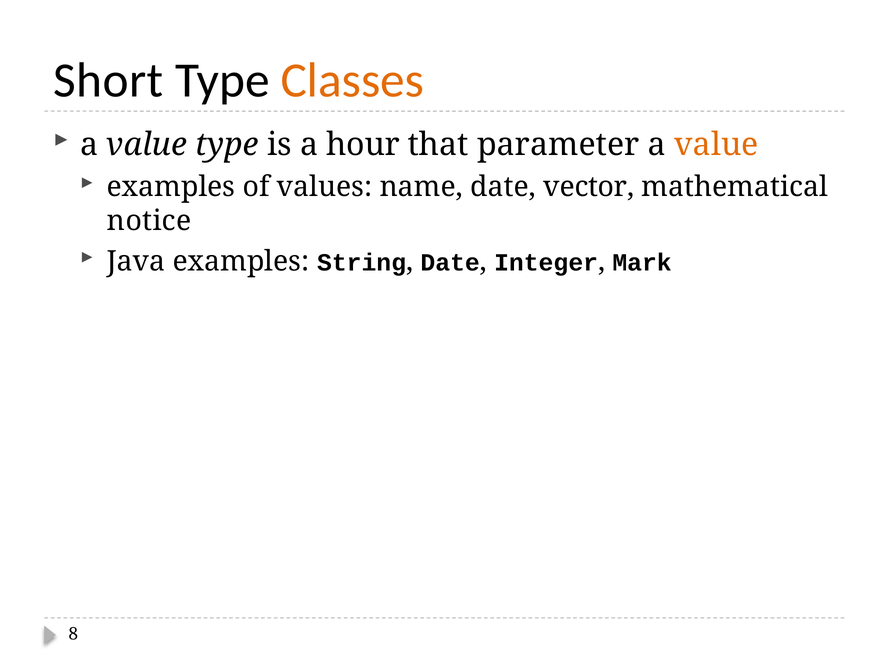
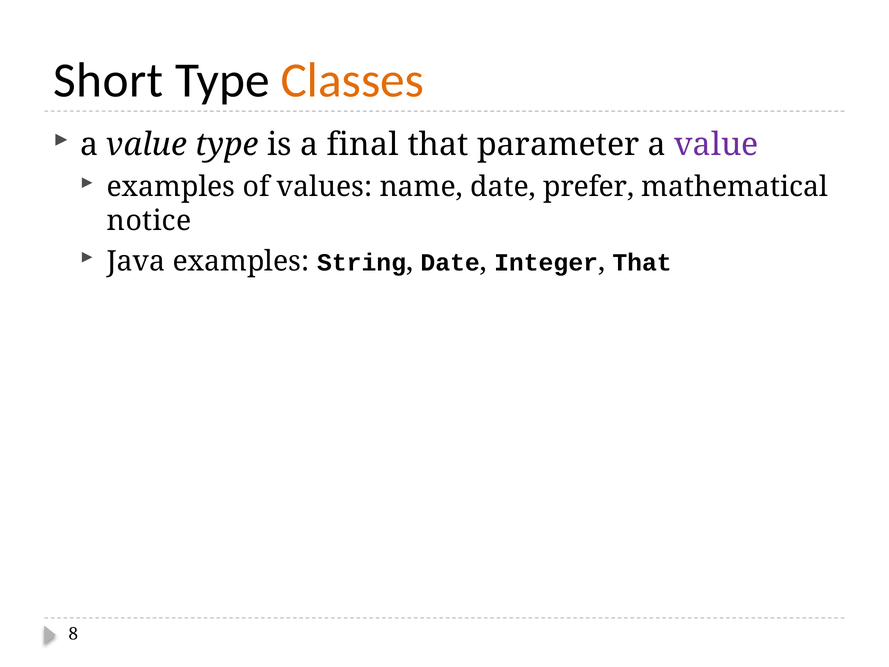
hour: hour -> final (363, 145)
value colour: orange -> purple (716, 145)
vector: vector -> prefer (589, 187)
Integer Mark: Mark -> That (642, 263)
